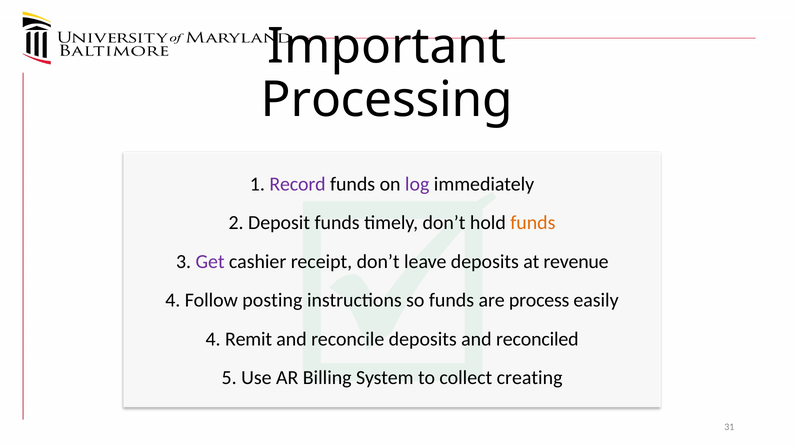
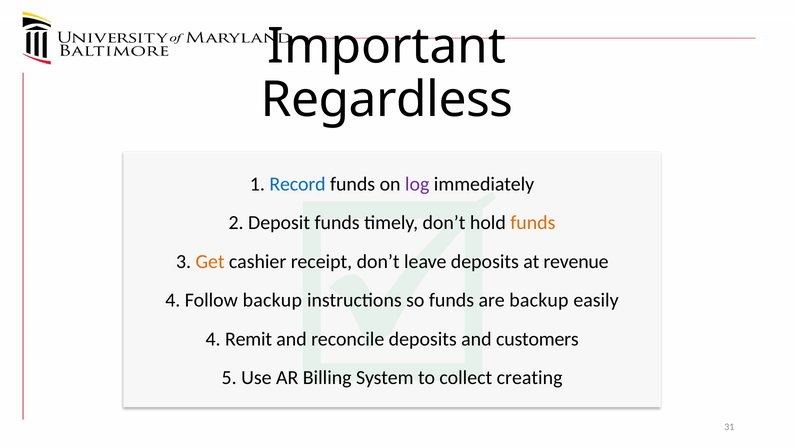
Processing: Processing -> Regardless (387, 100)
Record colour: purple -> blue (298, 184)
Get colour: purple -> orange (210, 262)
Follow posting: posting -> backup (272, 301)
process: process -> backup (539, 301)
reconciled: reconciled -> customers (537, 339)
